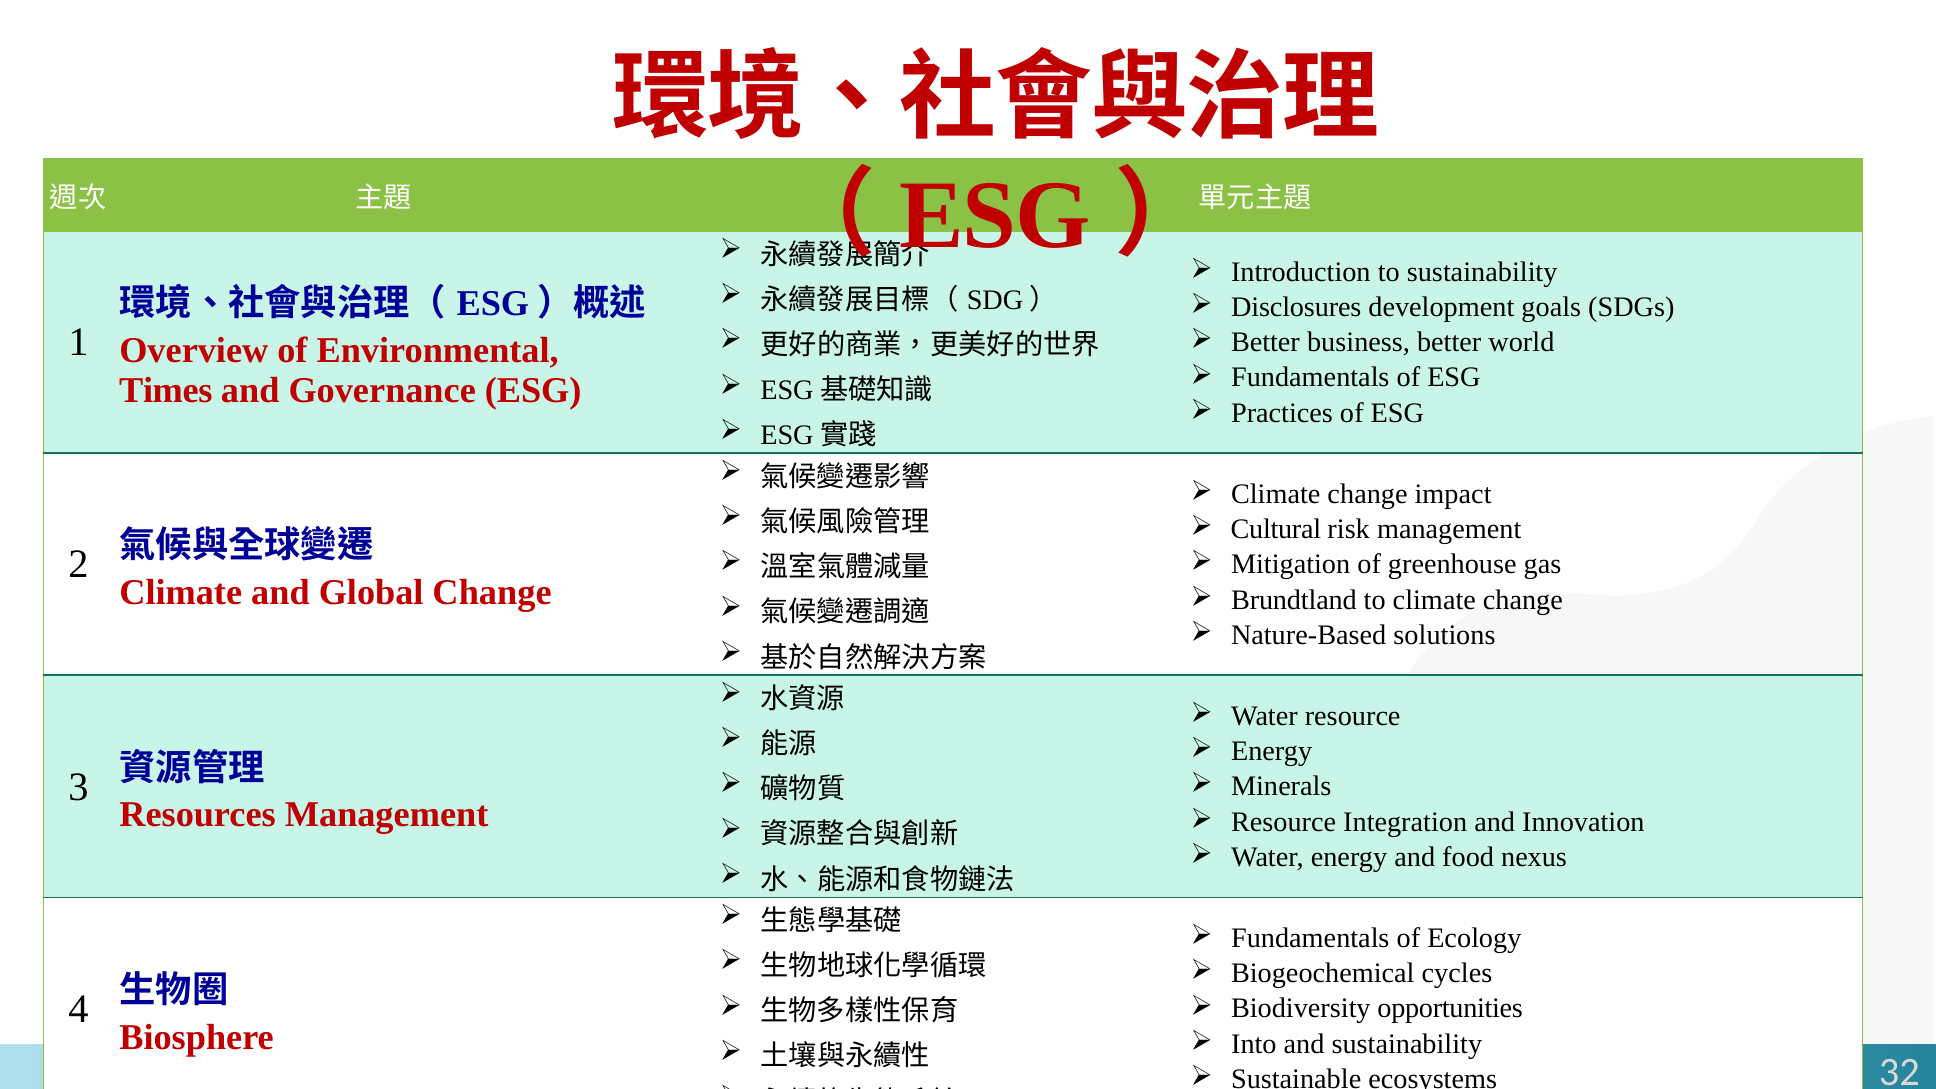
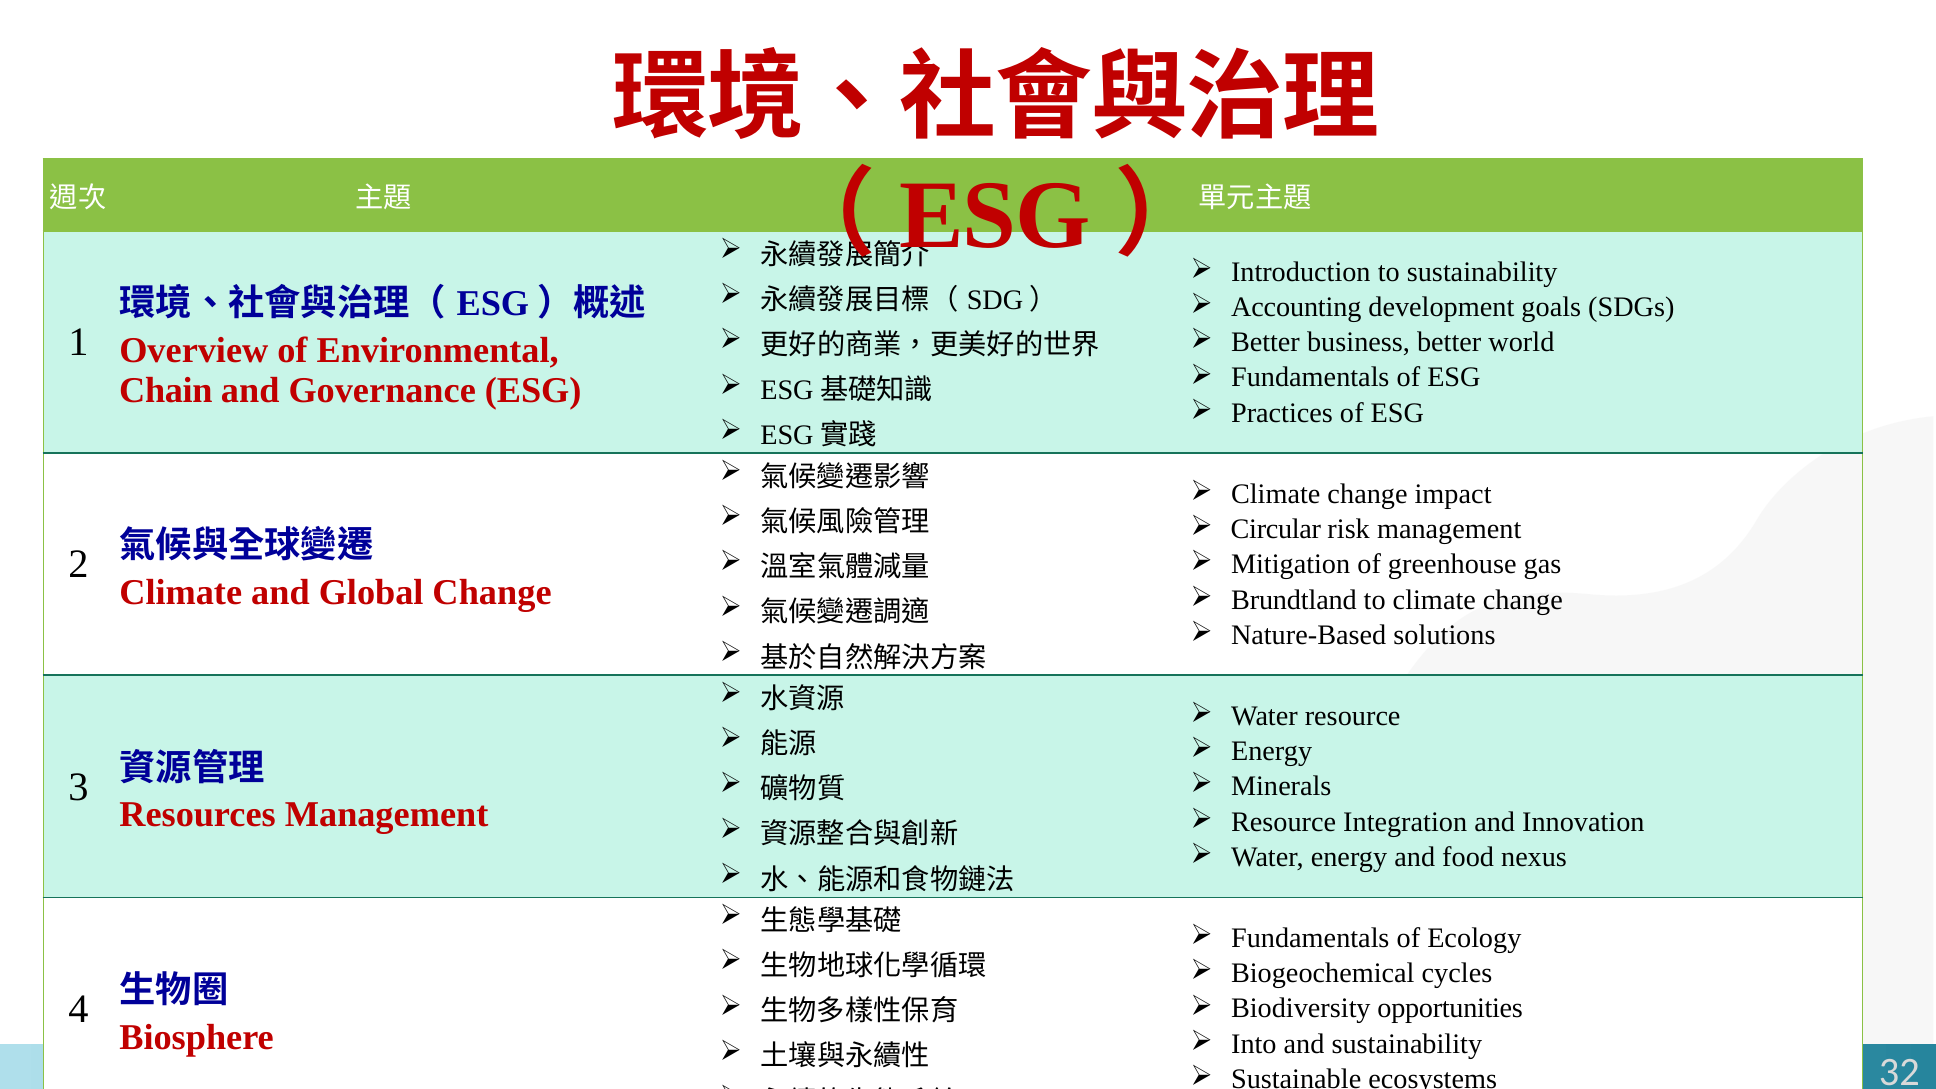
Disclosures: Disclosures -> Accounting (1296, 307)
Times: Times -> Chain (166, 391)
Cultural: Cultural -> Circular (1276, 529)
